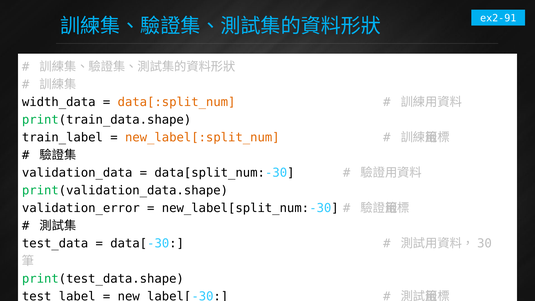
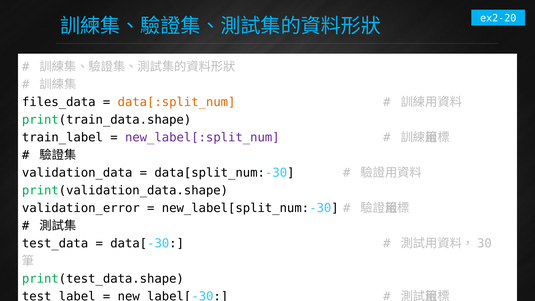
ex2-91: ex2-91 -> ex2-20 (498, 18)
width_data: width_data -> files_data (59, 102)
new_label[:split_num colour: orange -> purple (202, 137)
